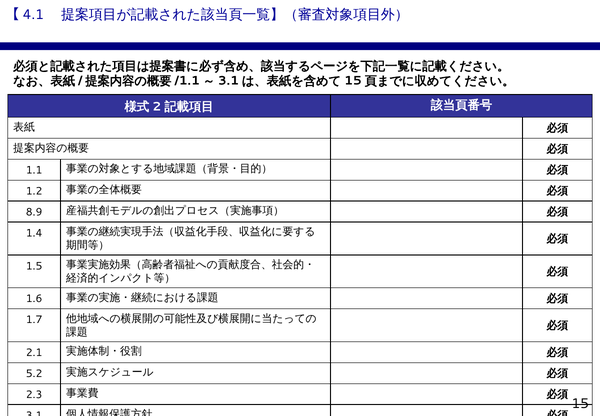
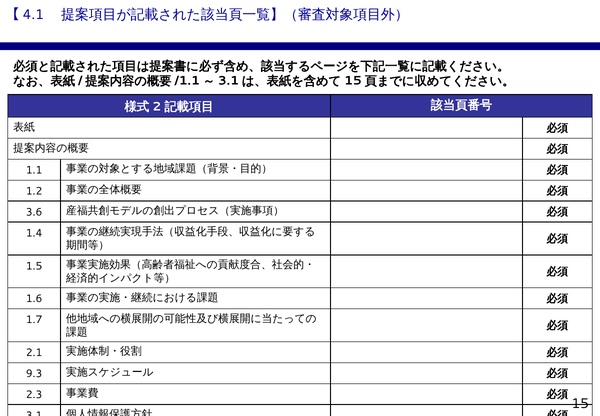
8.9: 8.9 -> 3.6 (34, 212)
5.2: 5.2 -> 9.3 (34, 373)
